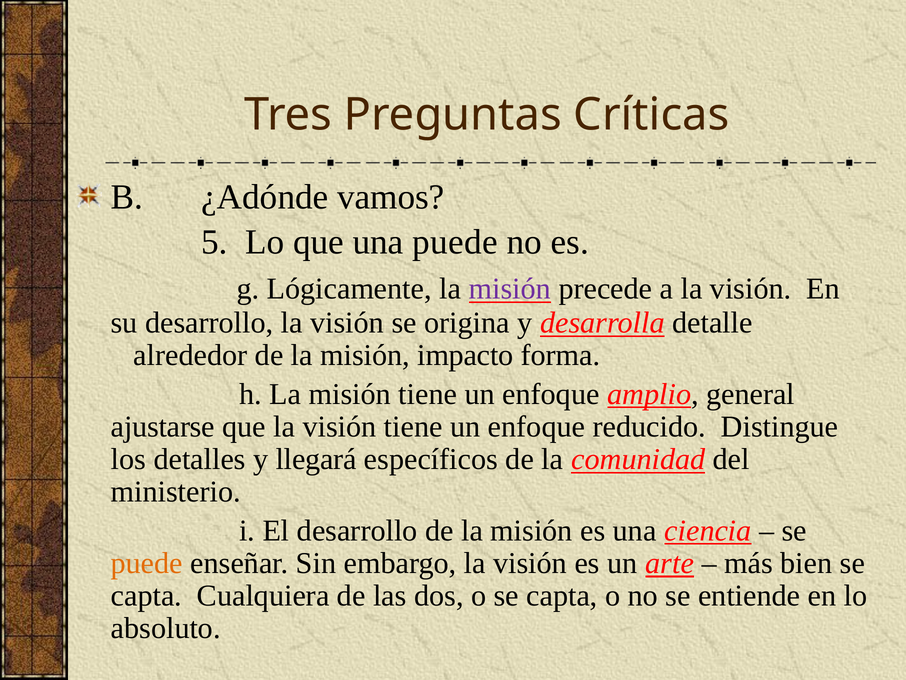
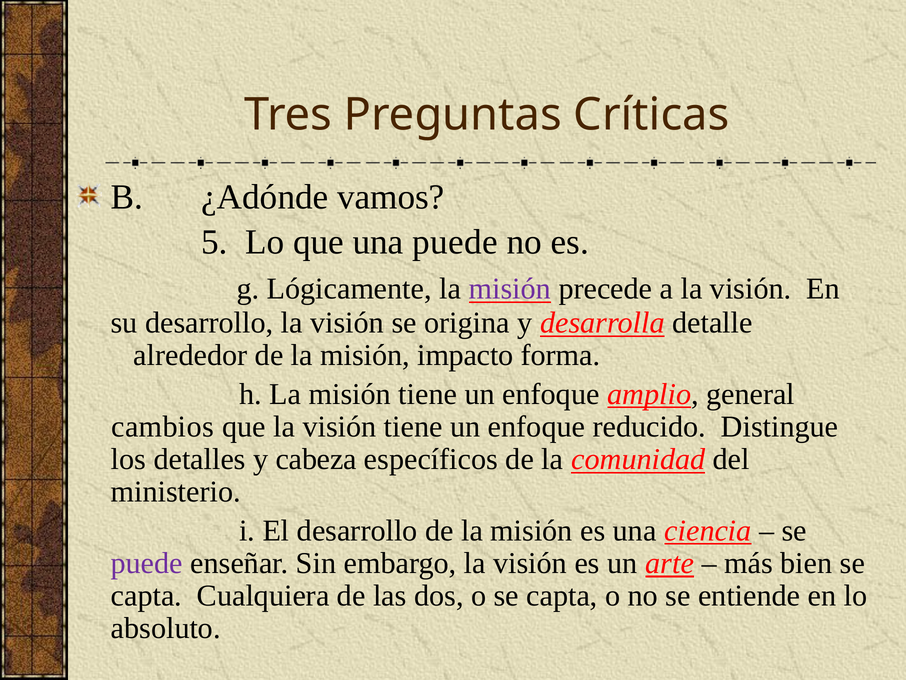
ajustarse: ajustarse -> cambios (163, 426)
llegará: llegará -> cabeza (316, 459)
puede colour: orange -> purple (147, 563)
